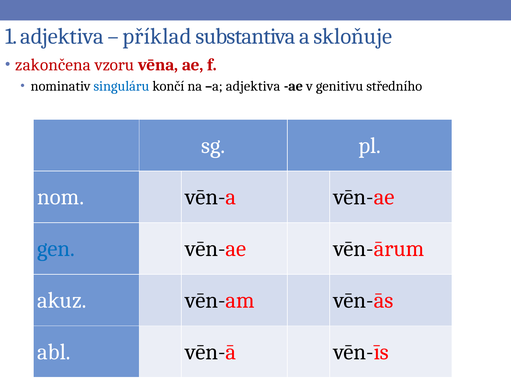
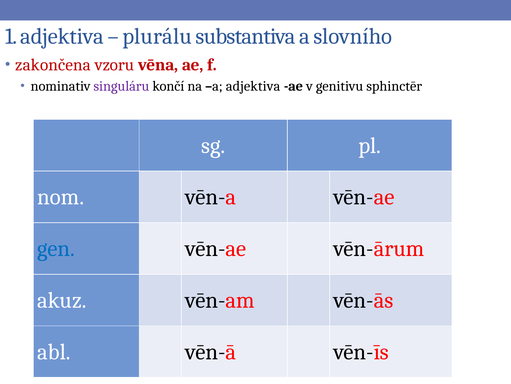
příklad: příklad -> plurálu (157, 36)
skloňuje: skloňuje -> slovního (353, 36)
singuláru colour: blue -> purple (121, 86)
středního: středního -> sphinctēr (394, 86)
